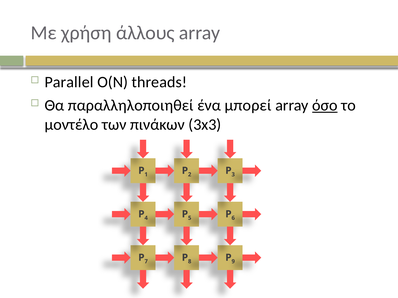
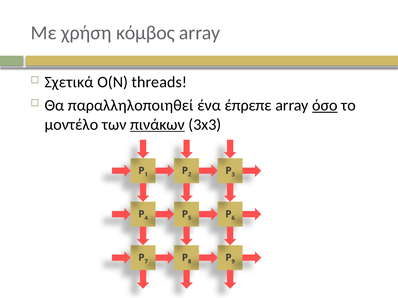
άλλους: άλλους -> κόμβος (145, 33)
Parallel: Parallel -> Σχετικά (69, 82)
μπορεί: μπορεί -> έπρεπε (248, 105)
πινάκων underline: none -> present (157, 125)
